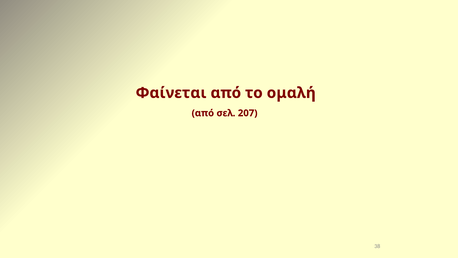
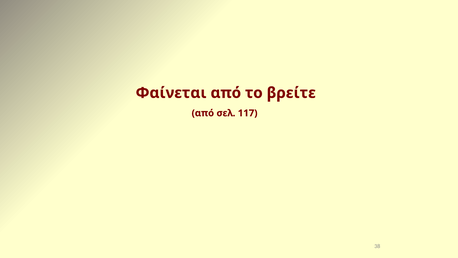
ομαλή: ομαλή -> βρείτε (291, 93)
207: 207 -> 117 (248, 113)
